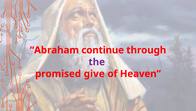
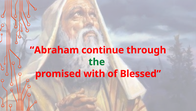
the colour: purple -> green (97, 62)
give: give -> with (94, 73)
Heaven: Heaven -> Blessed (140, 73)
